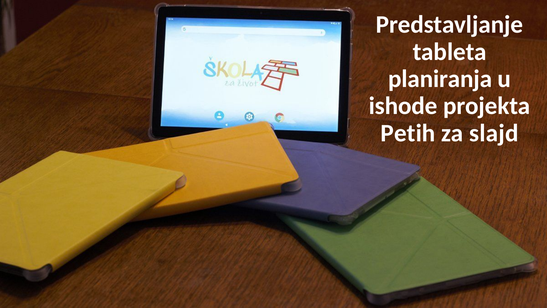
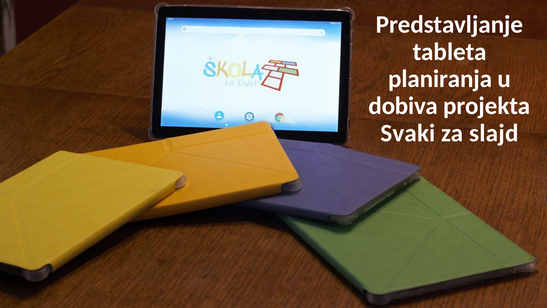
ishode: ishode -> dobiva (403, 106)
Petih: Petih -> Svaki (408, 133)
